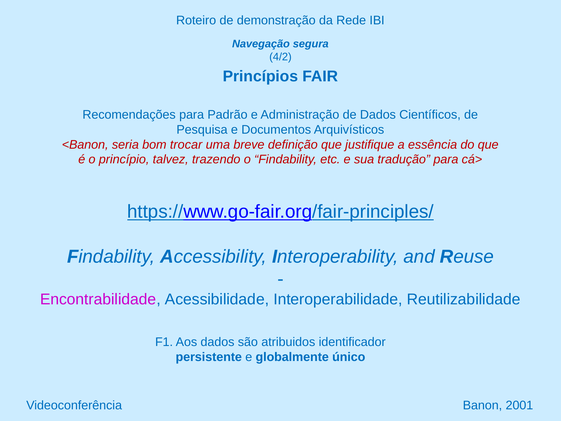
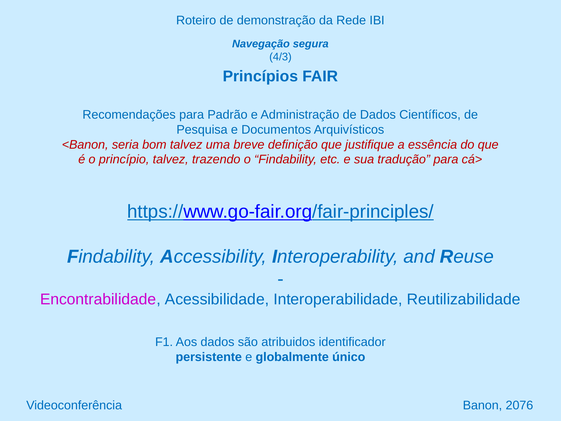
4/2: 4/2 -> 4/3 (280, 57)
bom trocar: trocar -> talvez (186, 144)
2001: 2001 -> 2076 (519, 405)
